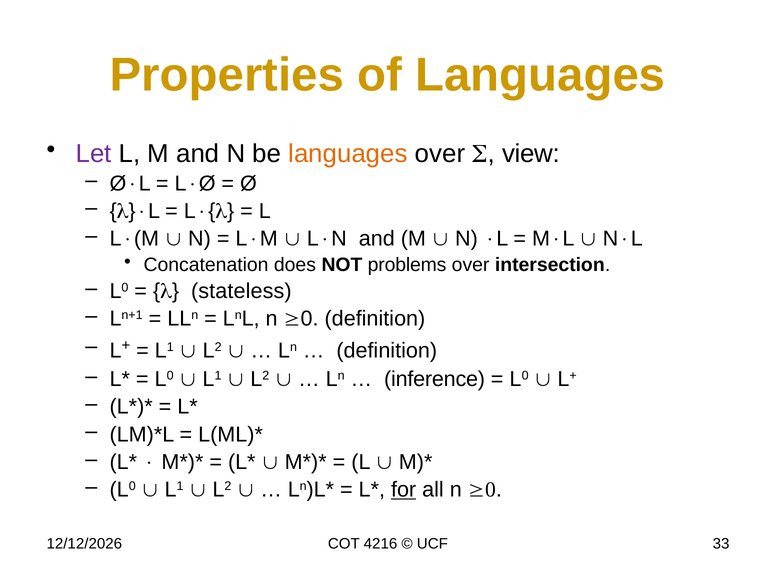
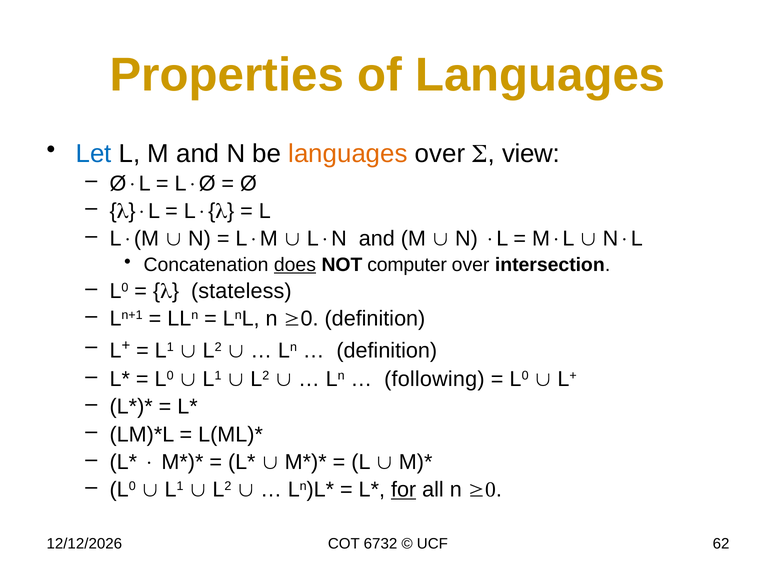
Let colour: purple -> blue (94, 154)
does underline: none -> present (295, 265)
problems: problems -> computer (407, 265)
inference: inference -> following (434, 379)
4216: 4216 -> 6732 (381, 544)
33: 33 -> 62 (721, 544)
